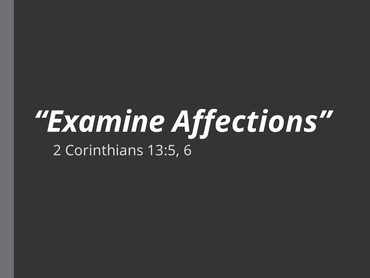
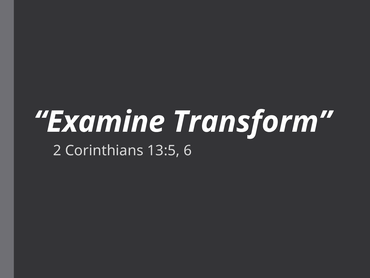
Affections: Affections -> Transform (252, 122)
